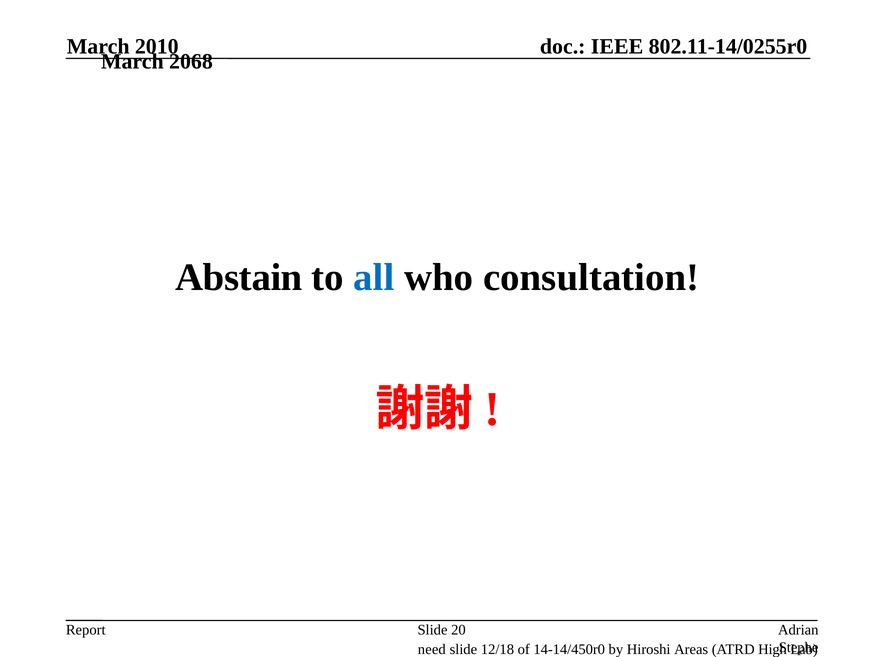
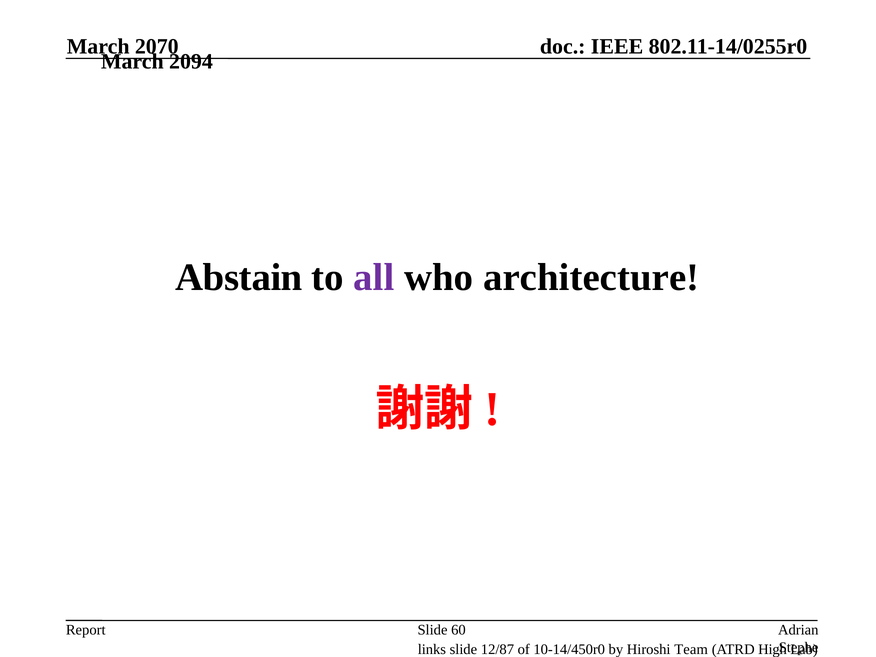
2010: 2010 -> 2070 (157, 47)
2068: 2068 -> 2094 (191, 61)
all colour: blue -> purple (374, 277)
consultation: consultation -> architecture (591, 277)
20: 20 -> 60 (458, 630)
need: need -> links (432, 649)
12/18: 12/18 -> 12/87 (497, 649)
14-14/450r0: 14-14/450r0 -> 10-14/450r0 (569, 649)
Areas: Areas -> Team (691, 649)
